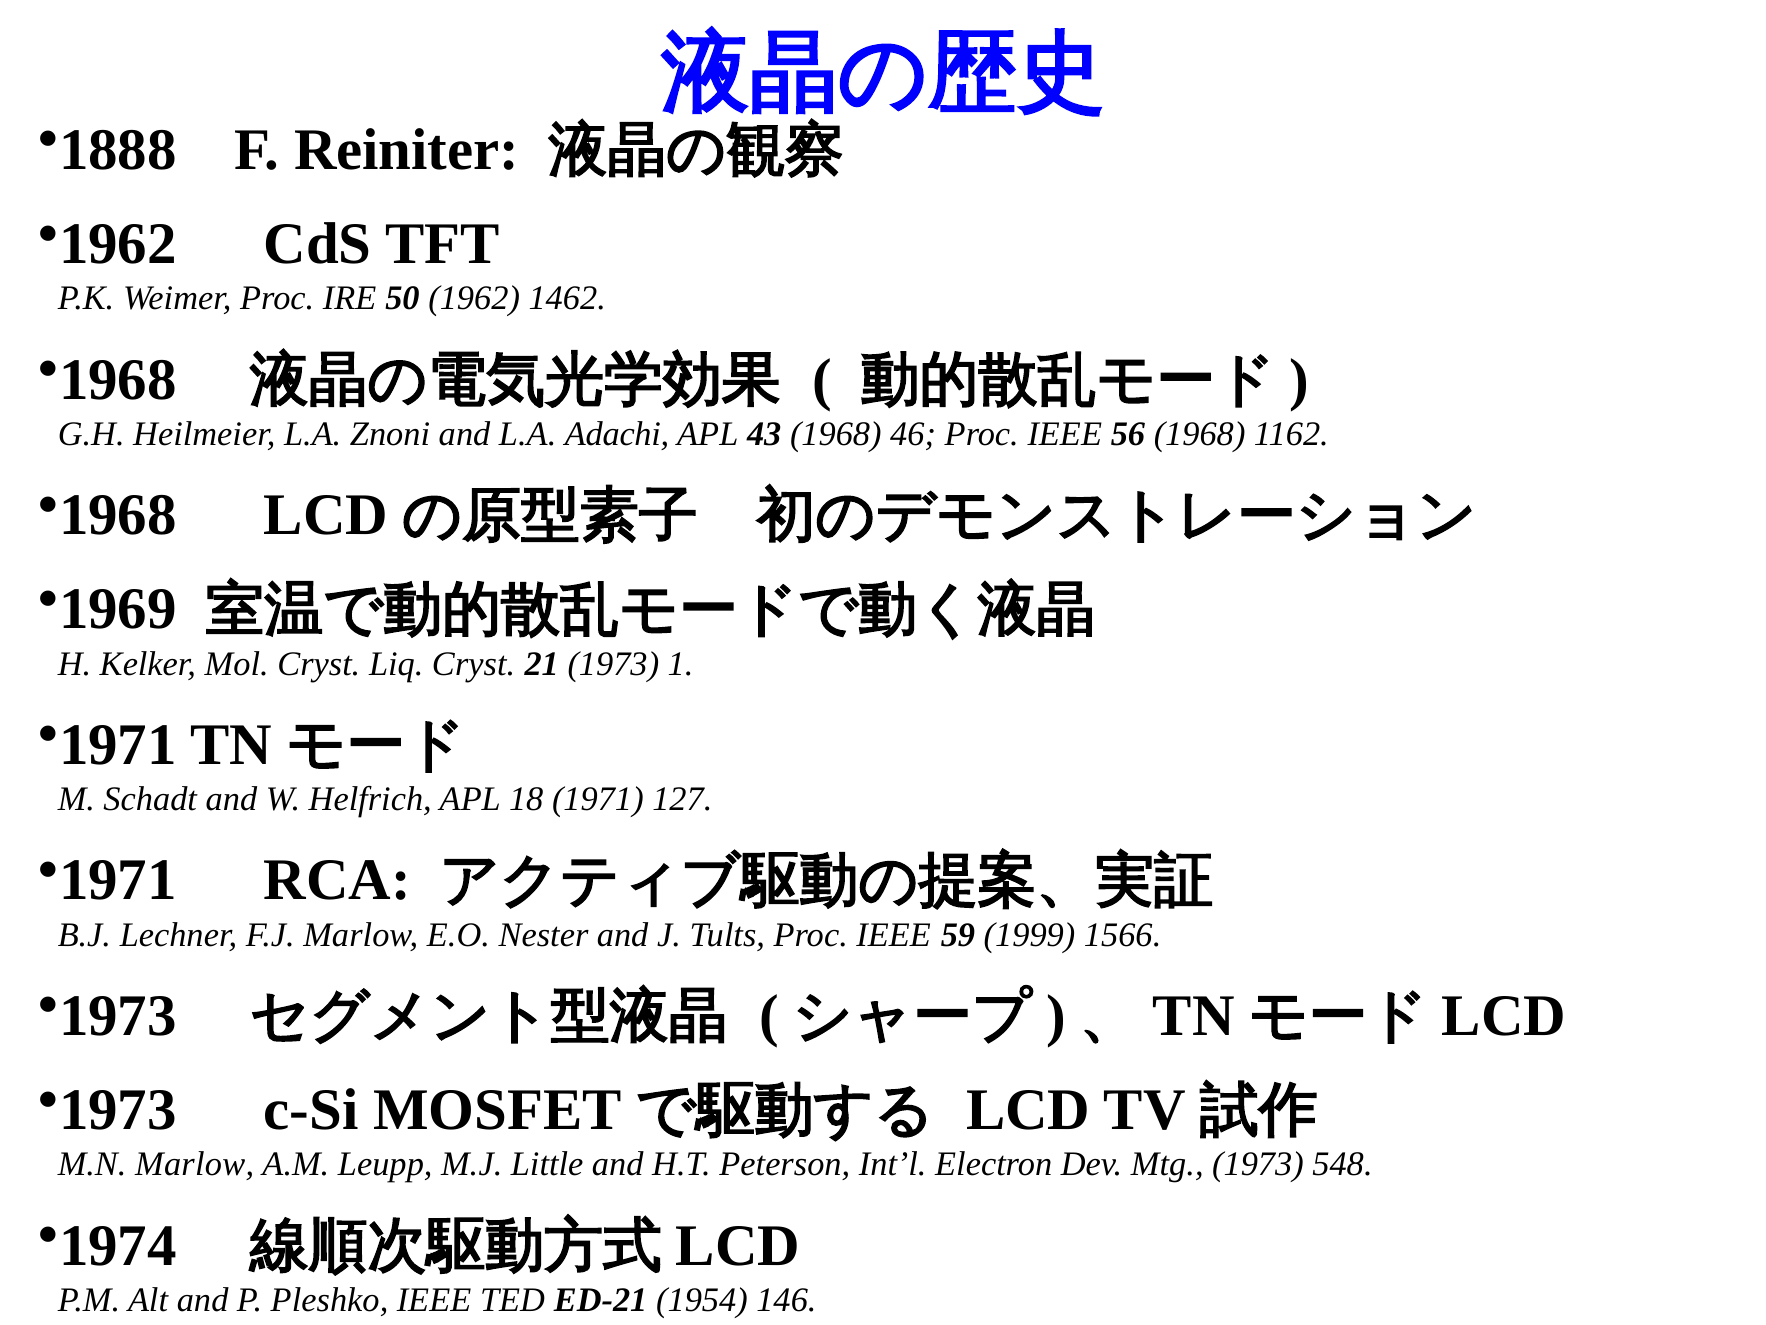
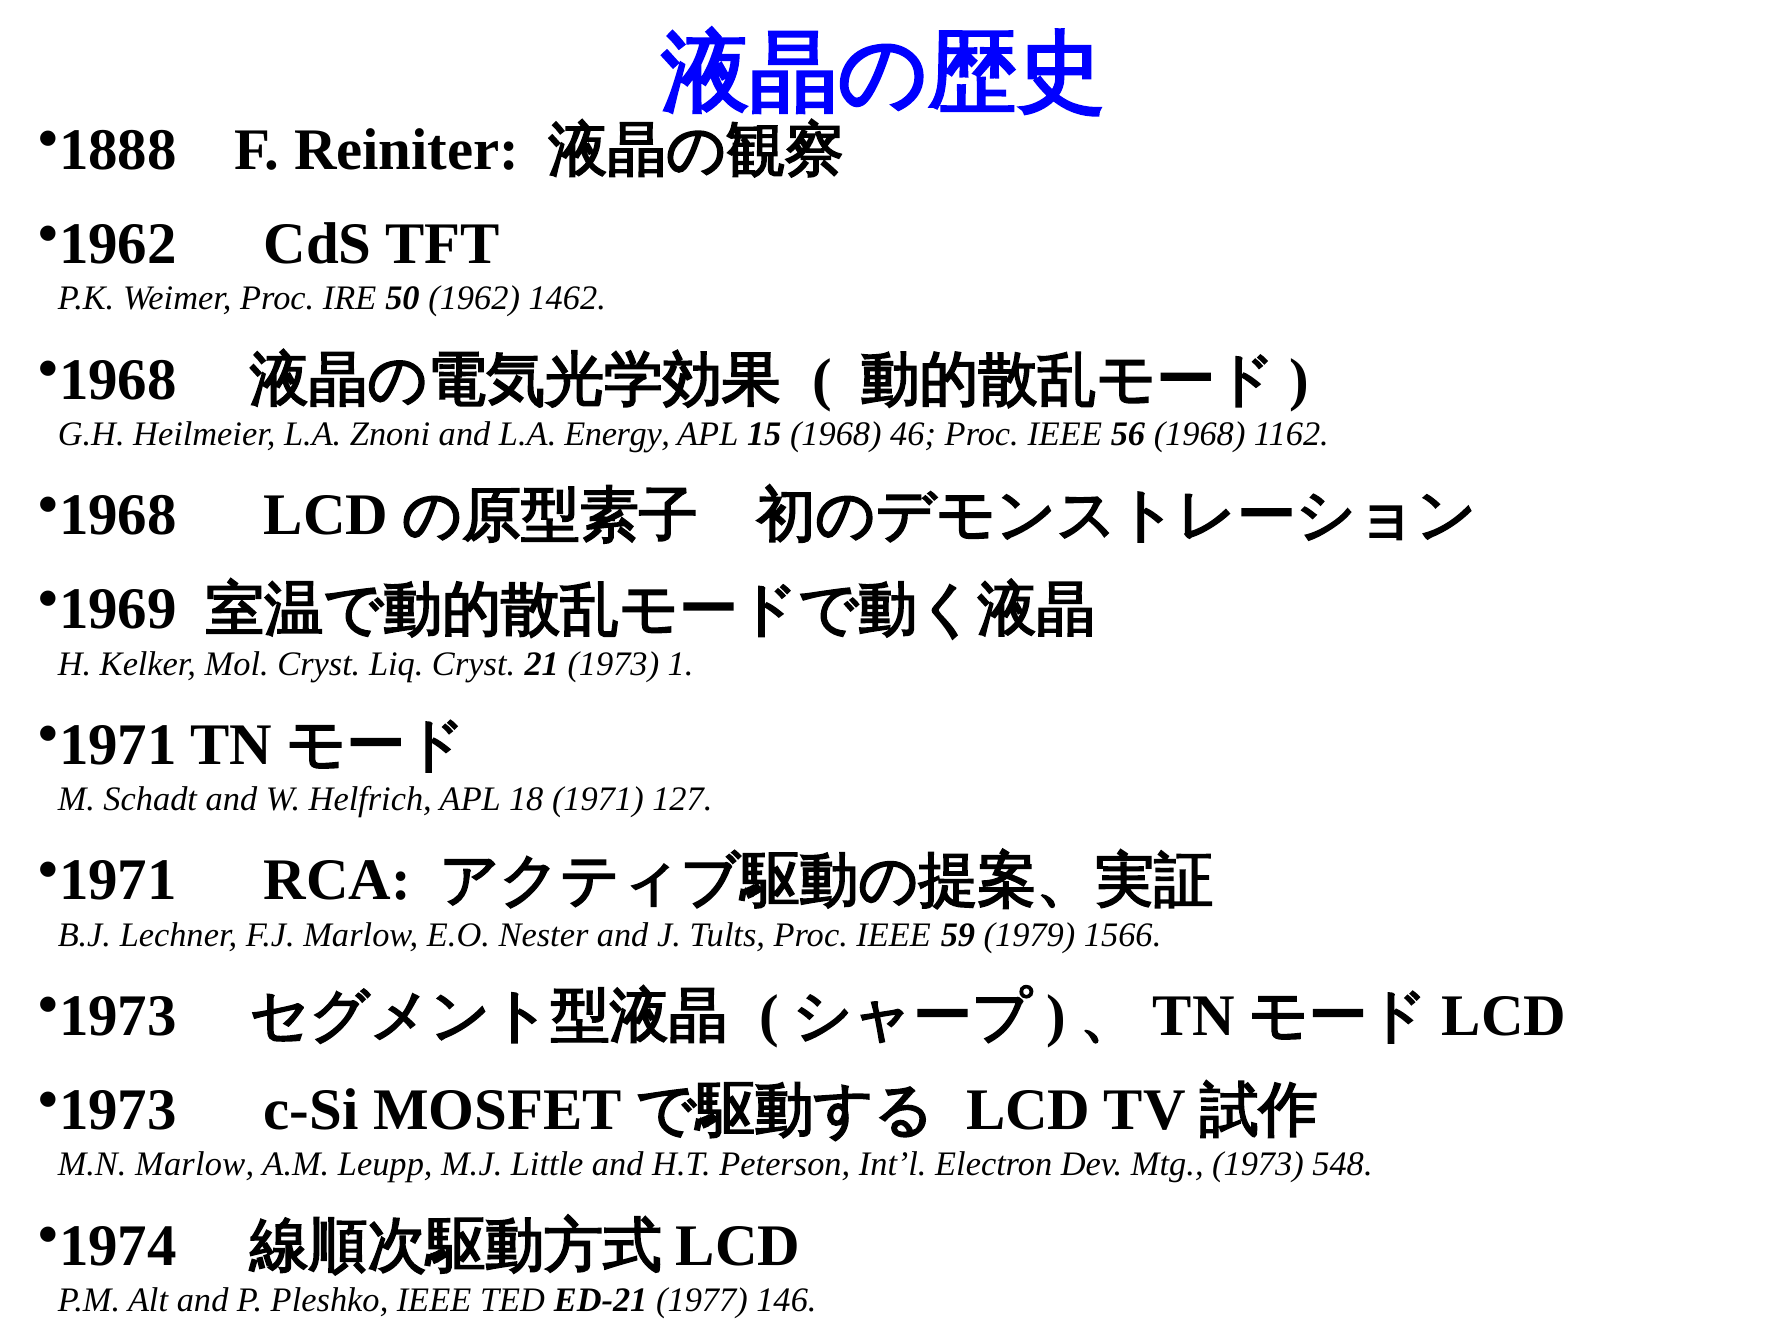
Adachi: Adachi -> Energy (617, 434)
43: 43 -> 15 (764, 434)
1999: 1999 -> 1979 (1030, 934)
1954: 1954 -> 1977 (702, 1299)
